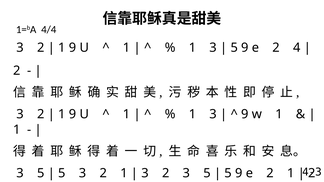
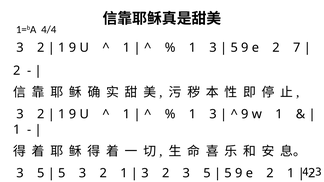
2 4: 4 -> 7 (297, 48)
